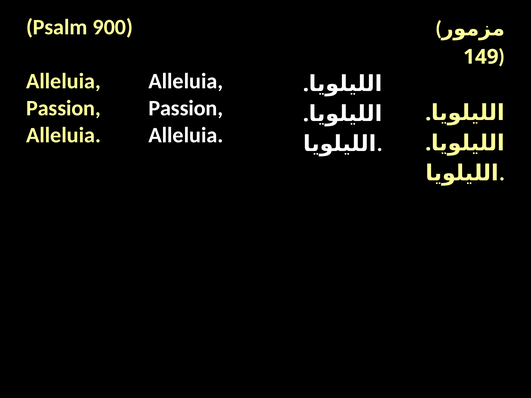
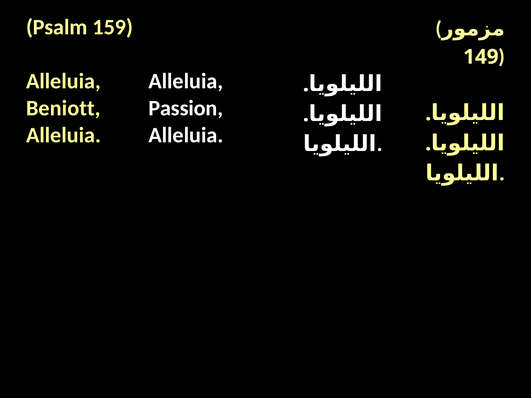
900: 900 -> 159 (113, 27)
Passion: Passion -> Beniott (63, 108)
